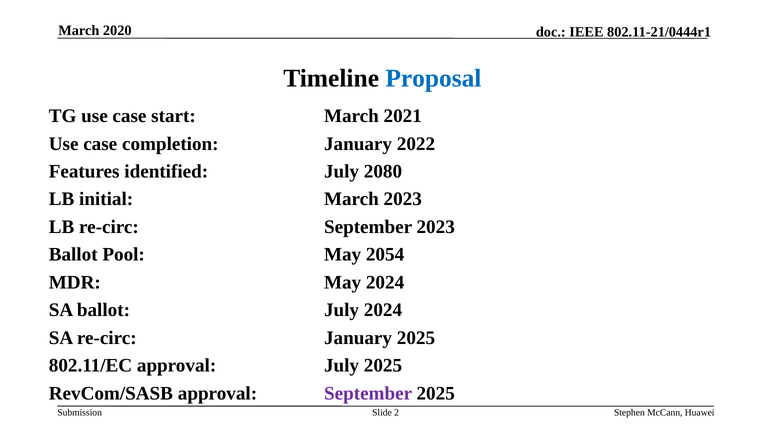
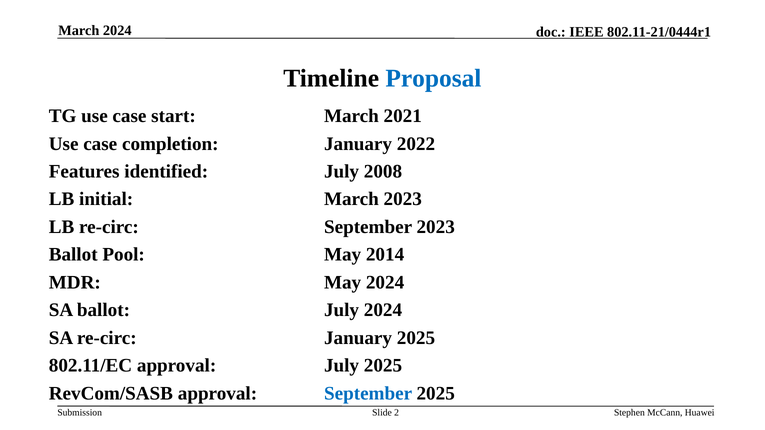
March 2020: 2020 -> 2024 (117, 30)
2080: 2080 -> 2008 (383, 172)
2054: 2054 -> 2014 (385, 255)
September colour: purple -> blue (368, 394)
